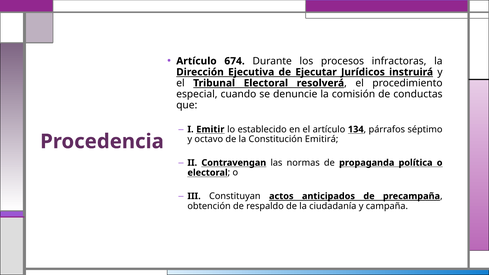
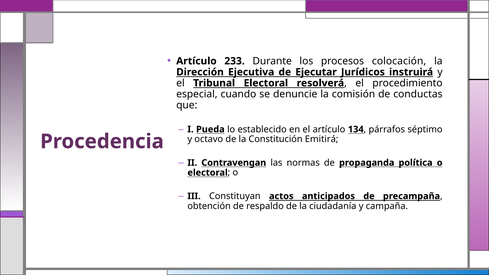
674: 674 -> 233 (235, 61)
infractoras: infractoras -> colocación (399, 61)
Emitir: Emitir -> Pueda (210, 129)
